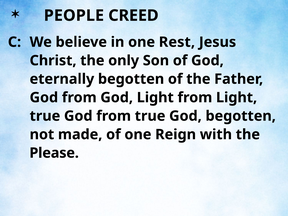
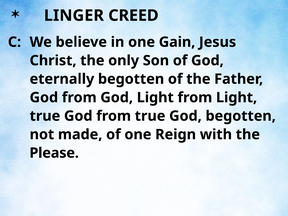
PEOPLE: PEOPLE -> LINGER (74, 16)
Rest: Rest -> Gain (177, 42)
